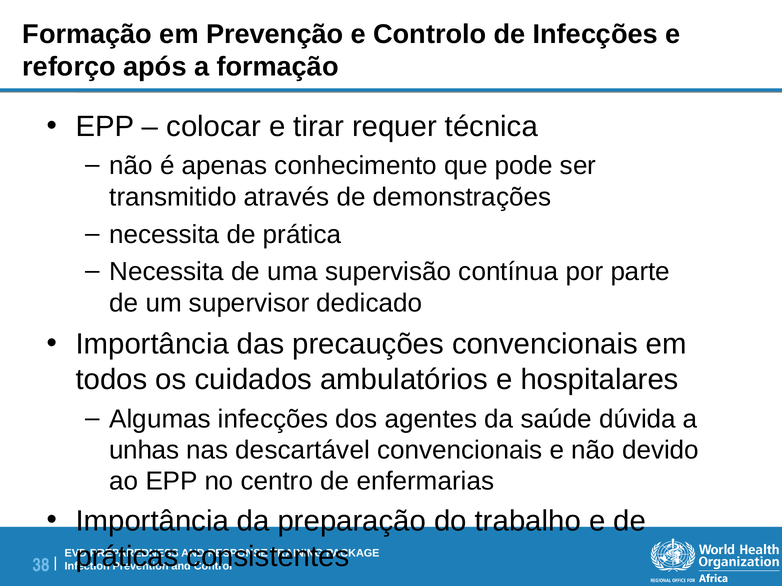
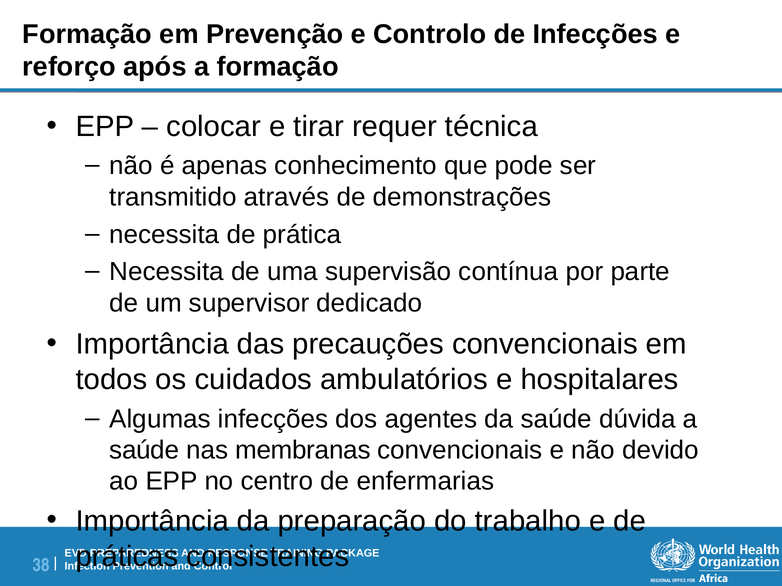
unhas: unhas -> saúde (144, 451)
descartável: descartável -> membranas (303, 451)
